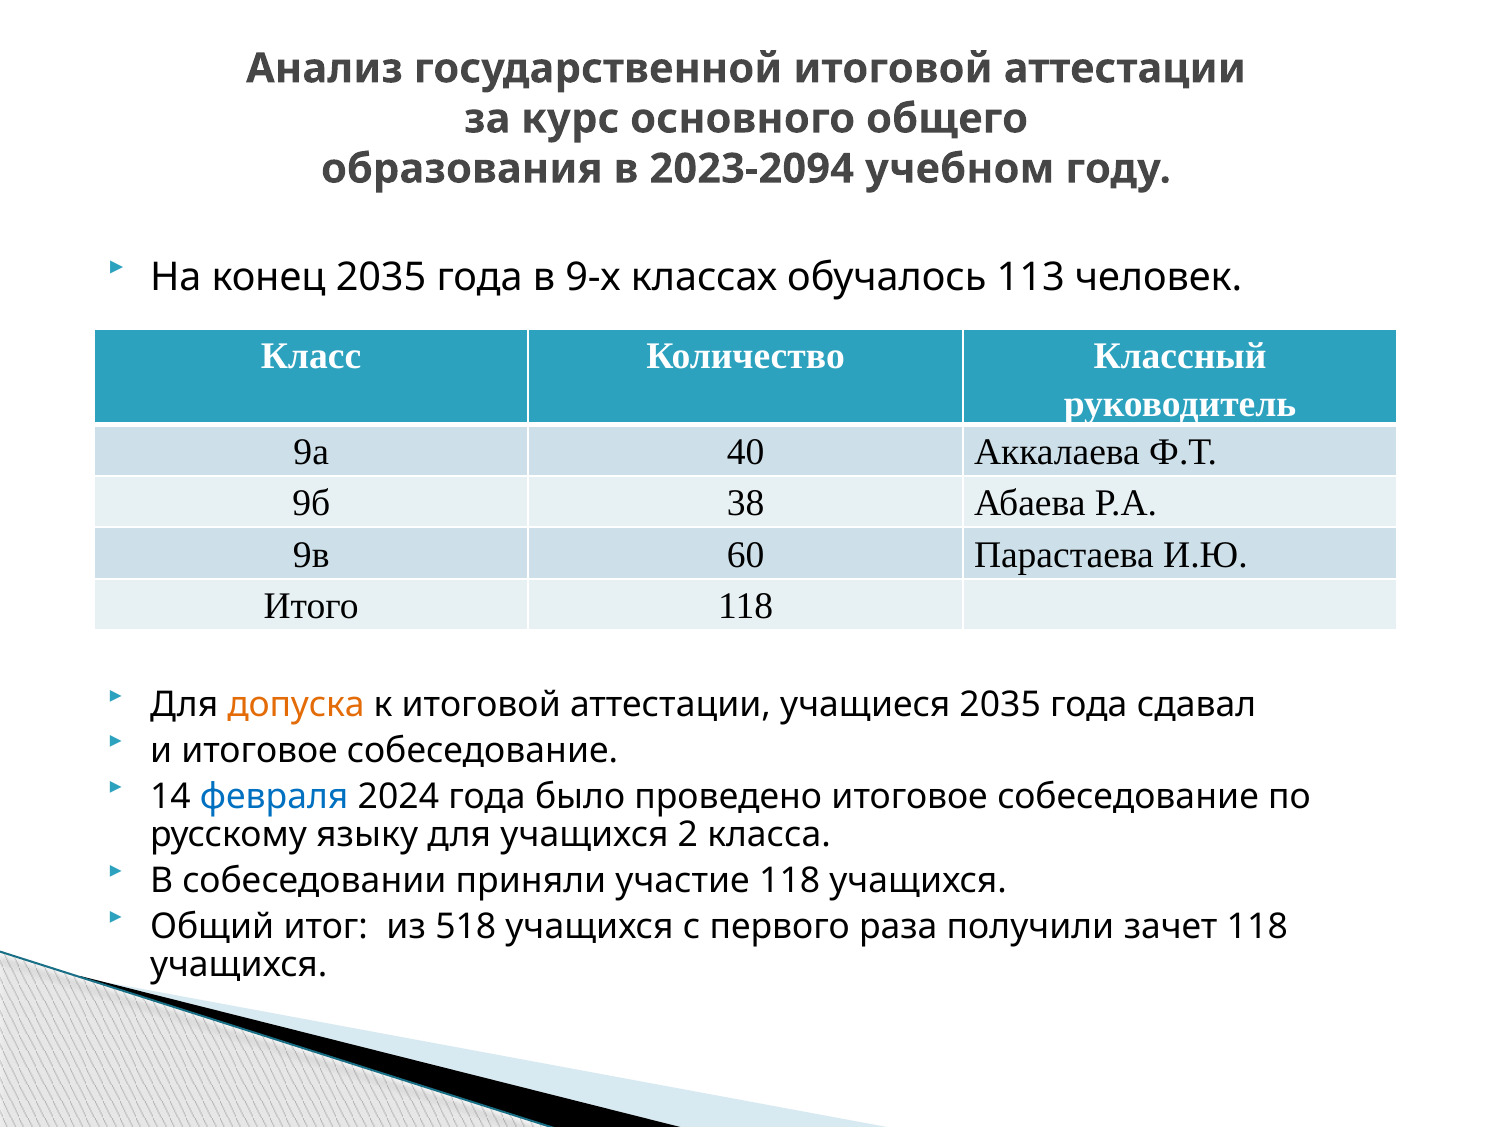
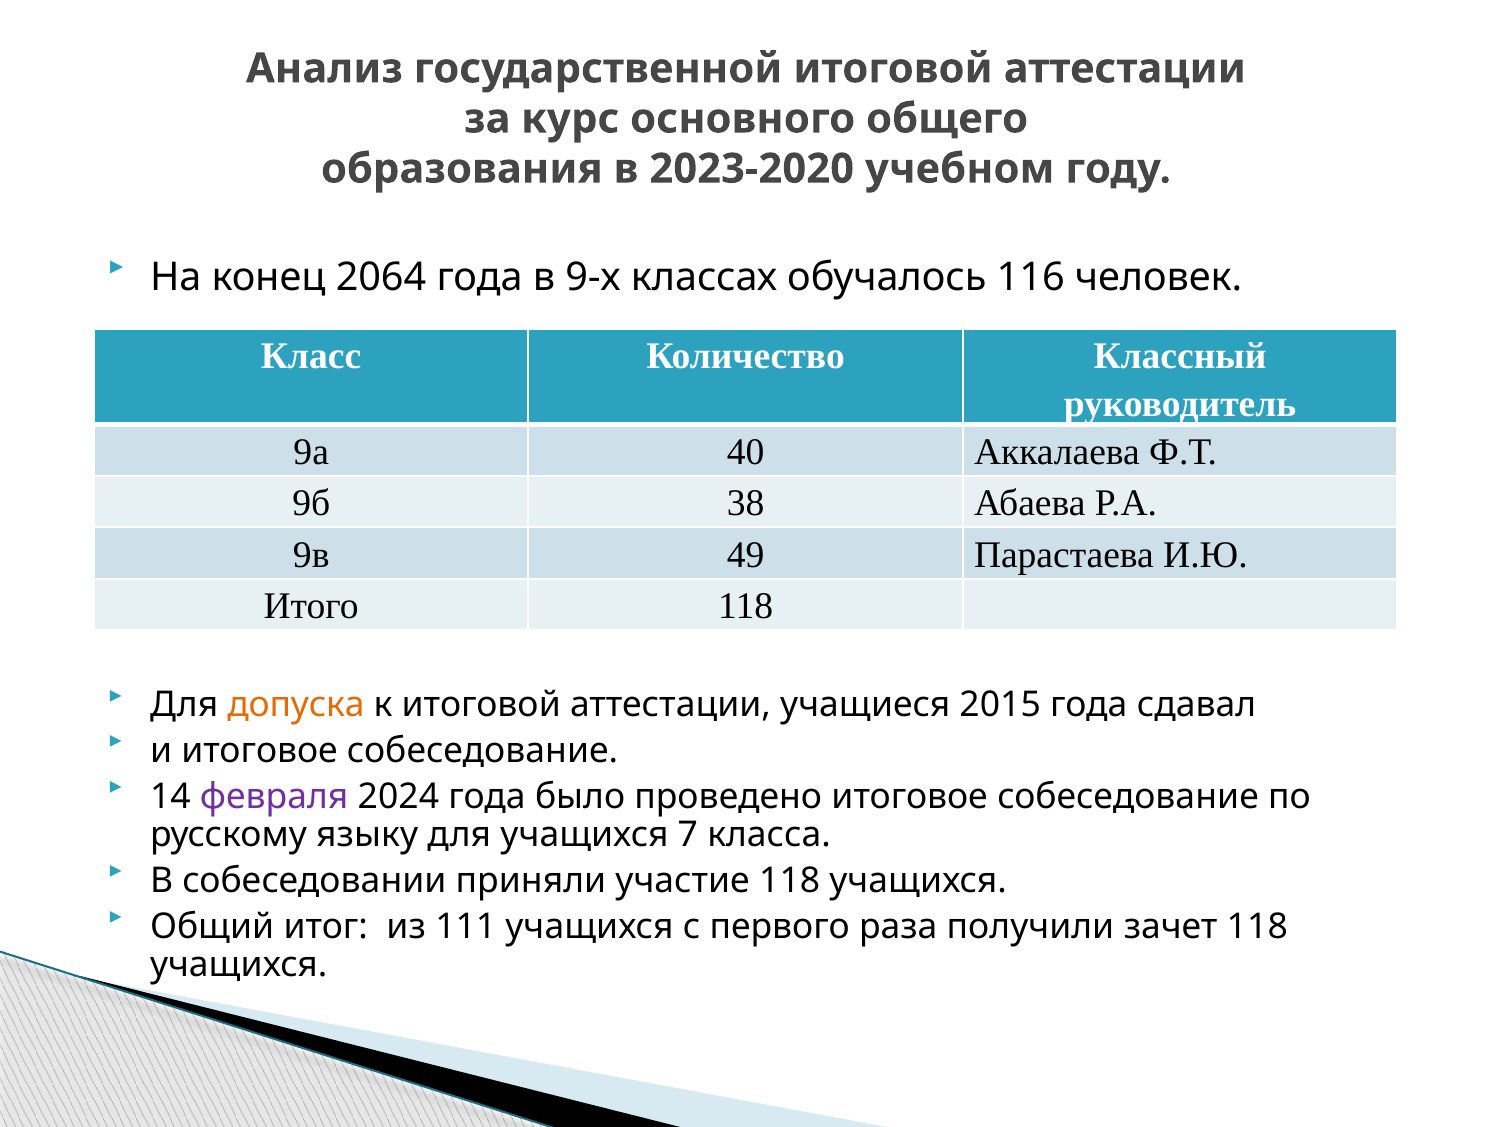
2023-2094: 2023-2094 -> 2023-2020 (752, 169)
конец 2035: 2035 -> 2064 (381, 277)
113: 113 -> 116 (1031, 277)
60: 60 -> 49 (746, 555)
учащиеся 2035: 2035 -> 2015 (1000, 705)
февраля colour: blue -> purple (274, 797)
2: 2 -> 7 (688, 835)
518: 518 -> 111 (466, 927)
